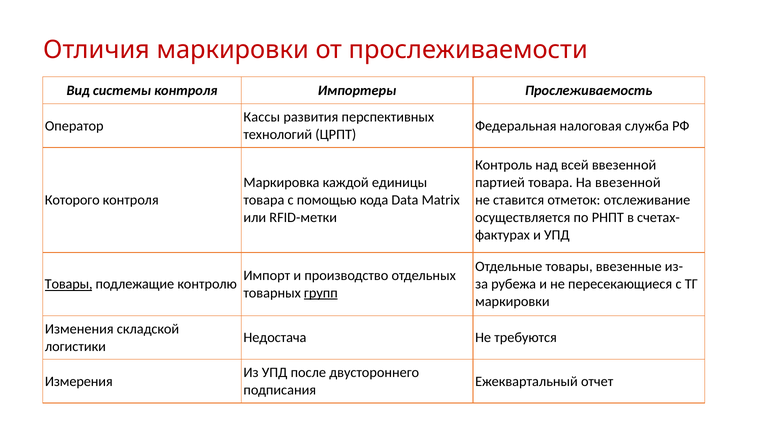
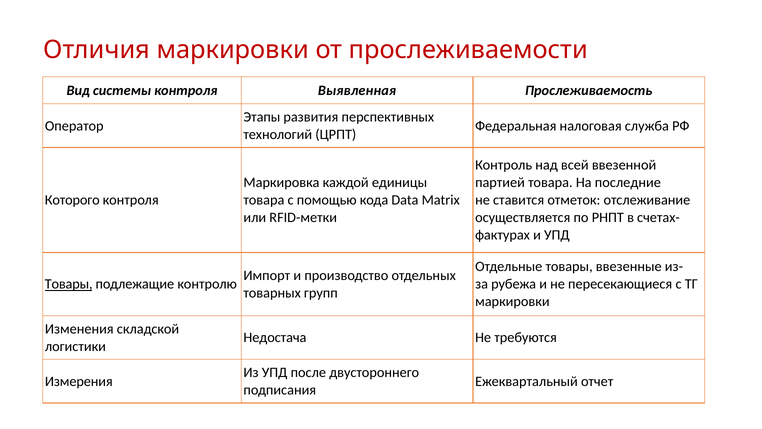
Импортеры: Импортеры -> Выявленная (357, 90)
Кассы: Кассы -> Этапы (262, 117)
На ввезенной: ввезенной -> последние (628, 183)
групп underline: present -> none (321, 293)
